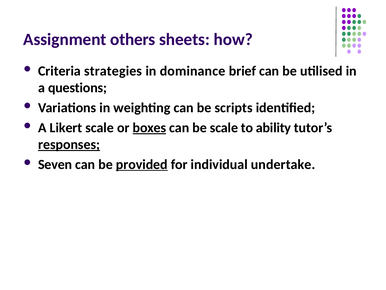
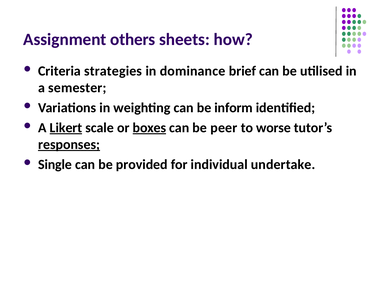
questions: questions -> semester (77, 88)
scripts: scripts -> inform (234, 108)
Likert underline: none -> present (66, 128)
be scale: scale -> peer (224, 128)
ability: ability -> worse (274, 128)
Seven: Seven -> Single (55, 164)
provided underline: present -> none (142, 164)
